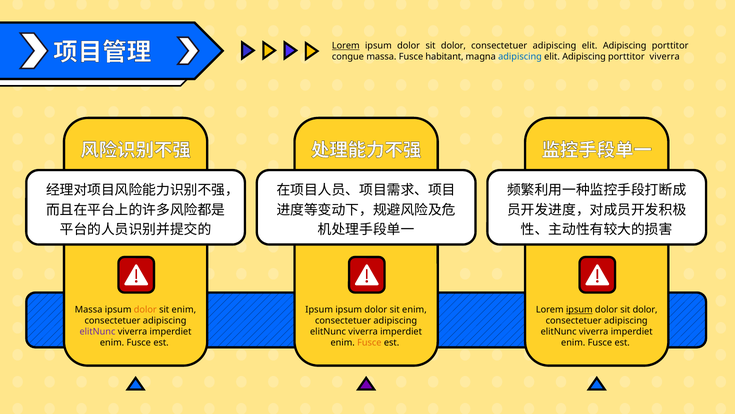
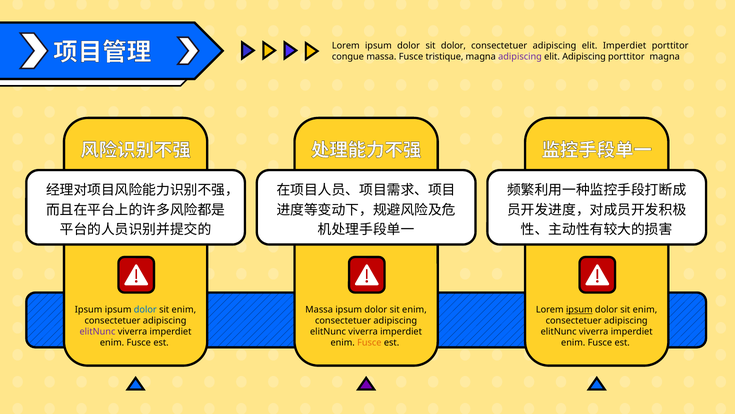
Lorem underline: present -> none (346, 46)
consectetuer adipiscing elit Adipiscing: Adipiscing -> Imperdiet (625, 46)
habitant: habitant -> tristique (445, 57)
adipiscing colour: blue -> purple (520, 57)
porttitor viverra: viverra -> magna (665, 57)
Massa: Massa -> Ipsum (89, 309)
dolor colour: orange -> blue (145, 309)
Ipsum: Ipsum -> Massa (319, 309)
dolor: dolor -> enim (645, 309)
